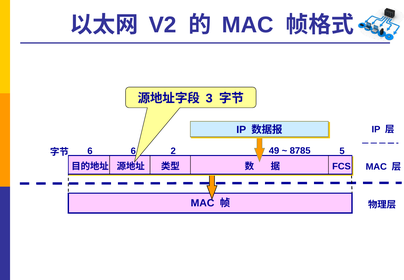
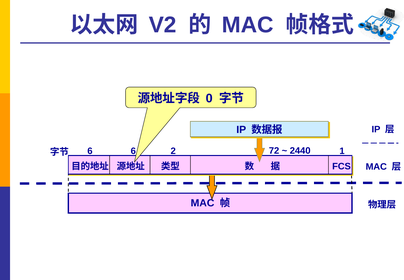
3: 3 -> 0 (209, 98)
5: 5 -> 1 (342, 151)
49: 49 -> 72 (274, 150)
8785: 8785 -> 2440 (300, 150)
